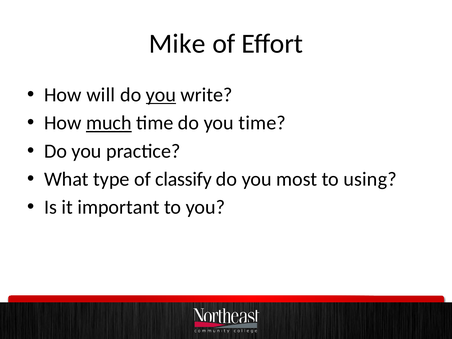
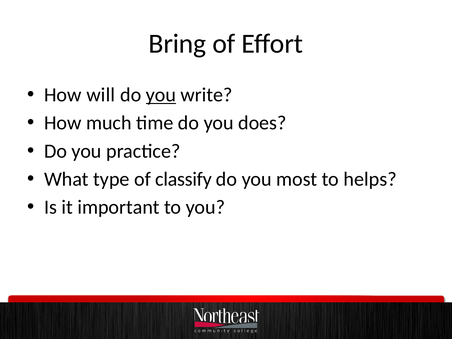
Mike: Mike -> Bring (177, 44)
much underline: present -> none (109, 123)
you time: time -> does (262, 123)
using: using -> helps (370, 179)
